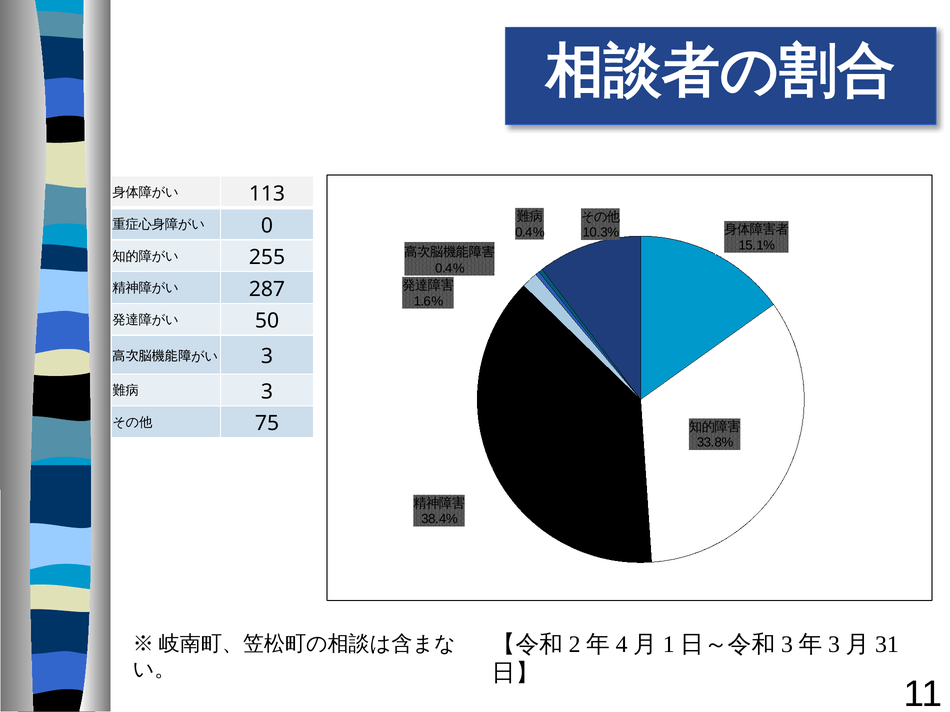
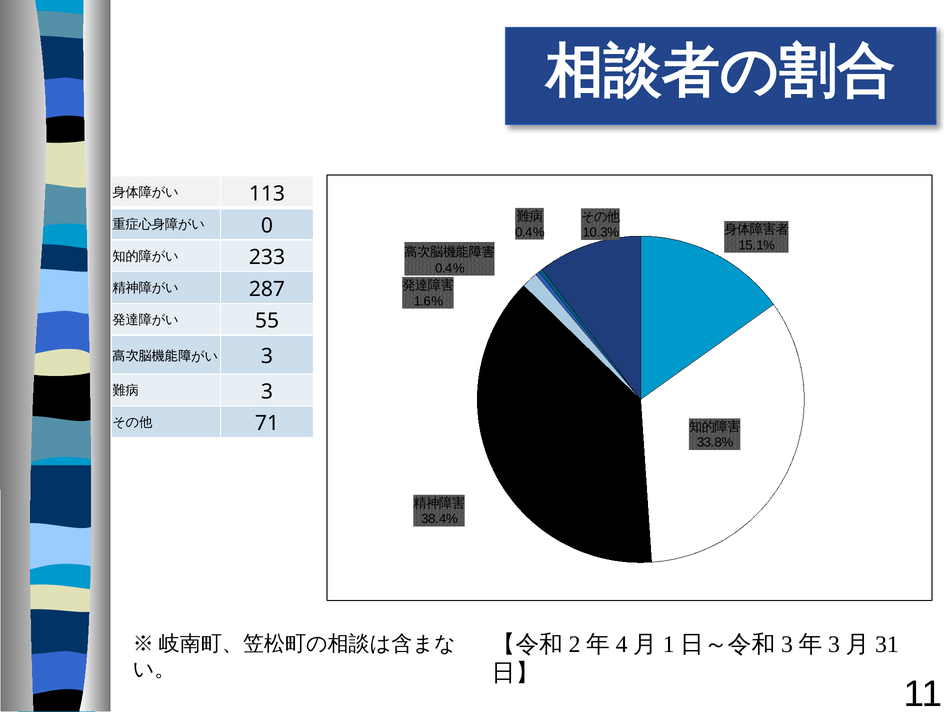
255: 255 -> 233 (267, 258)
50: 50 -> 55 (267, 321)
75: 75 -> 71 (267, 424)
